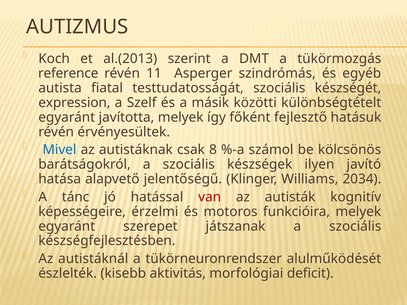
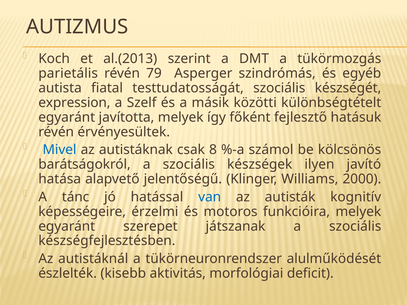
reference: reference -> parietális (68, 73)
11: 11 -> 79 (154, 73)
2034: 2034 -> 2000 (362, 179)
van colour: red -> blue (210, 197)
